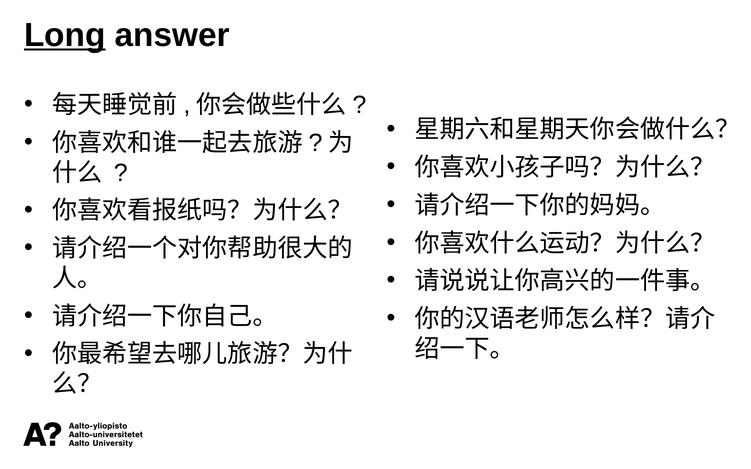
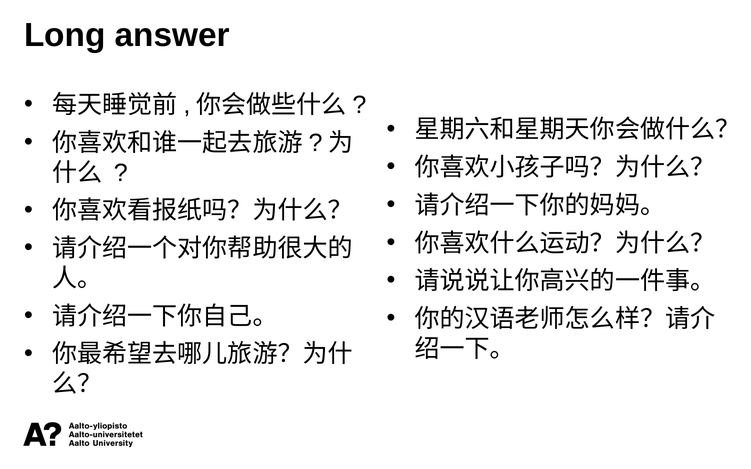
Long underline: present -> none (65, 35)
